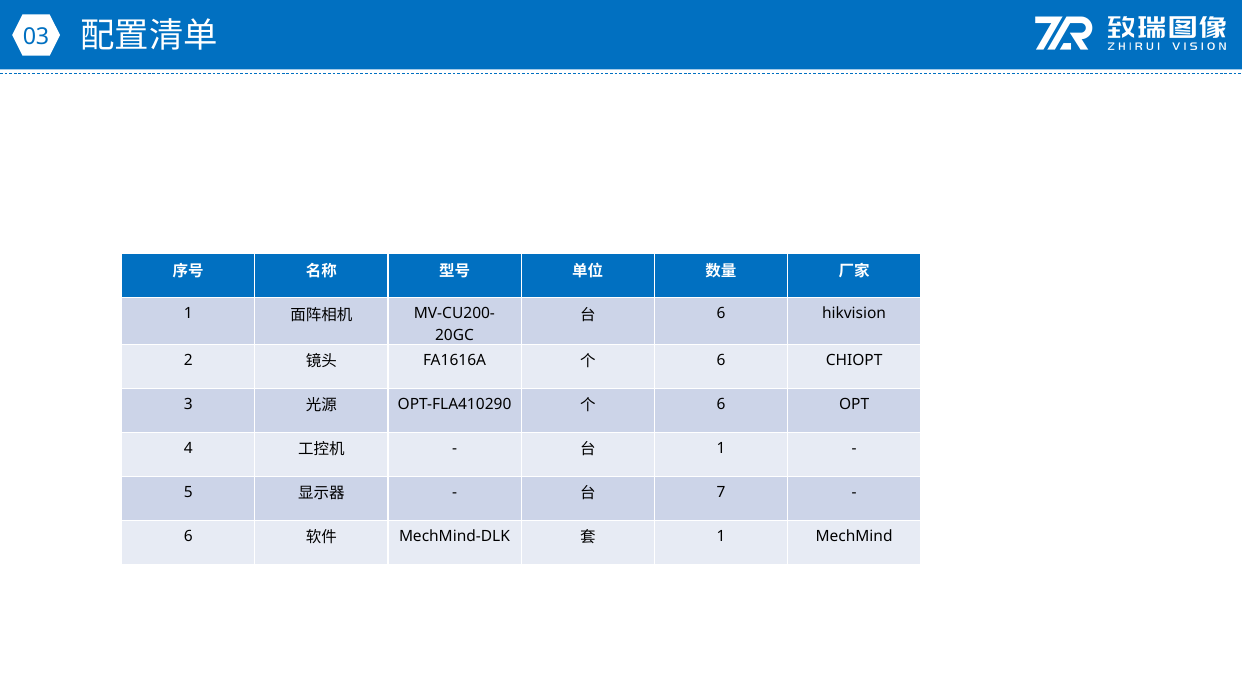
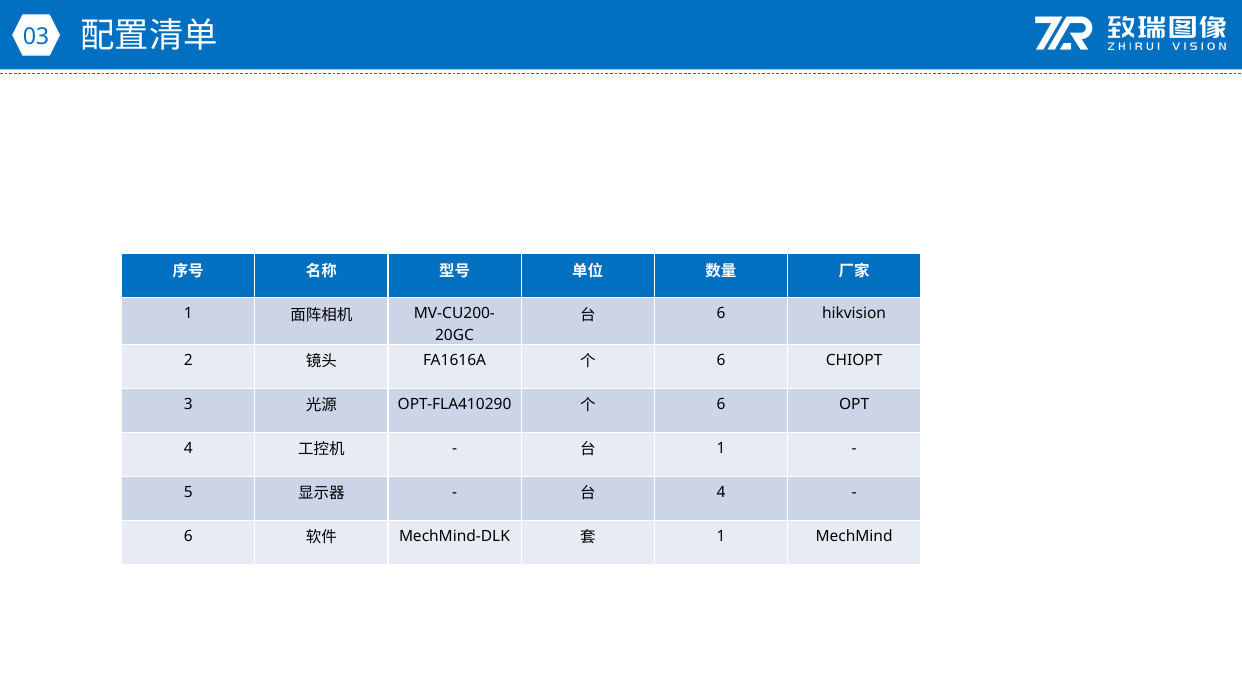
7: 7 -> 4 (721, 493)
